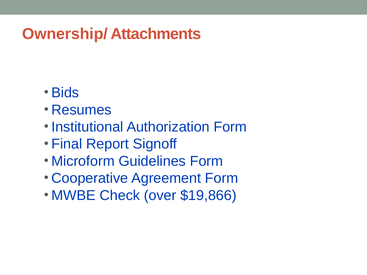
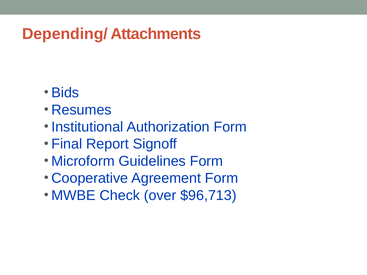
Ownership/: Ownership/ -> Depending/ (65, 34)
$19,866: $19,866 -> $96,713 (208, 196)
